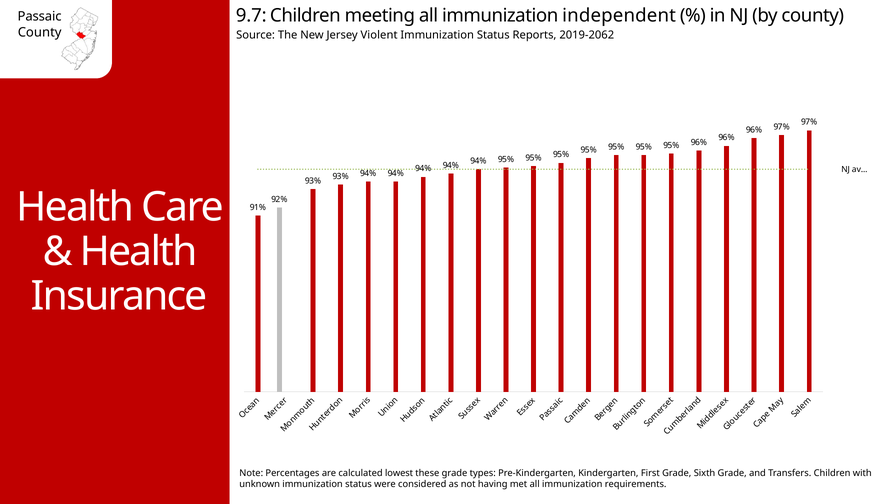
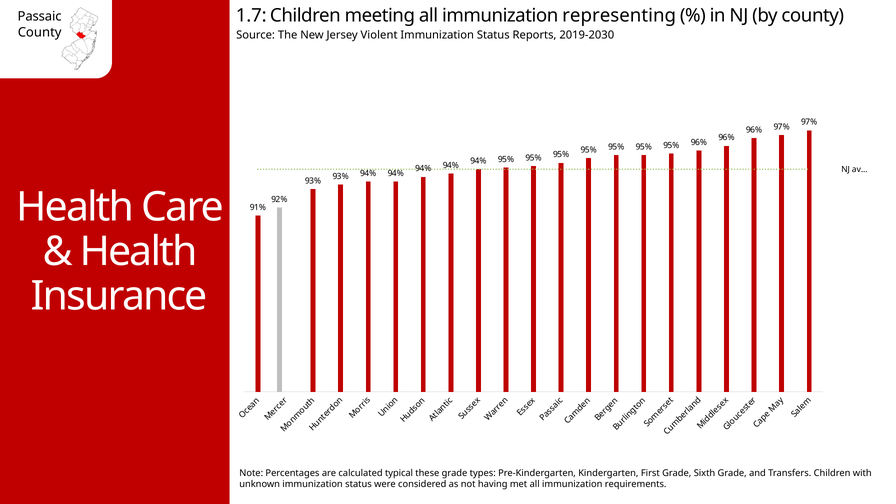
9.7: 9.7 -> 1.7 (251, 16)
independent: independent -> representing (619, 16)
2019-2062: 2019-2062 -> 2019-2030 (587, 35)
lowest: lowest -> typical (399, 473)
